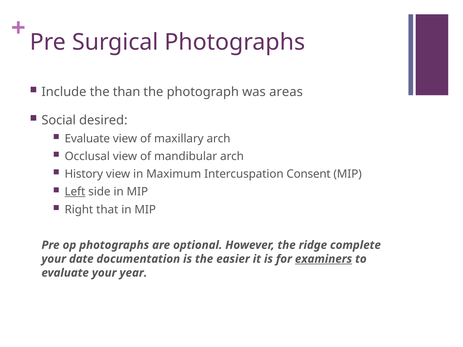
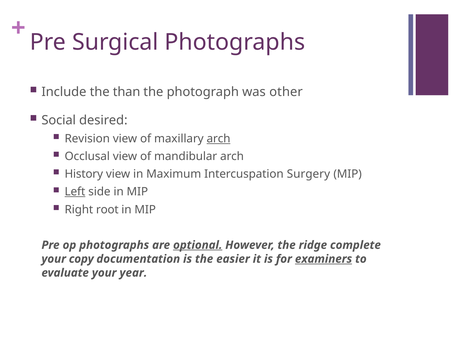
areas: areas -> other (286, 92)
Evaluate: Evaluate -> Revision (87, 139)
arch underline: none -> present (219, 139)
Consent: Consent -> Surgery (308, 174)
that: that -> root (107, 210)
optional underline: none -> present (198, 245)
date: date -> copy (81, 259)
